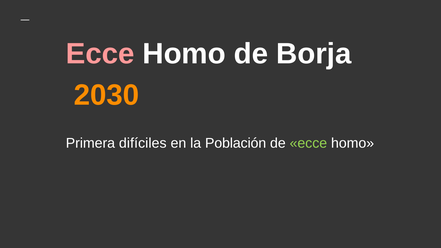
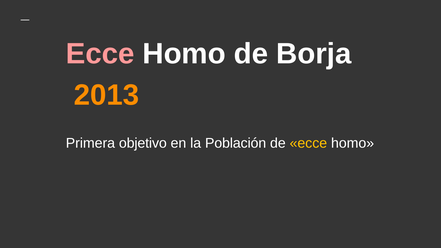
2030: 2030 -> 2013 (107, 95)
difíciles: difíciles -> objetivo (143, 143)
ecce colour: light green -> yellow (308, 143)
